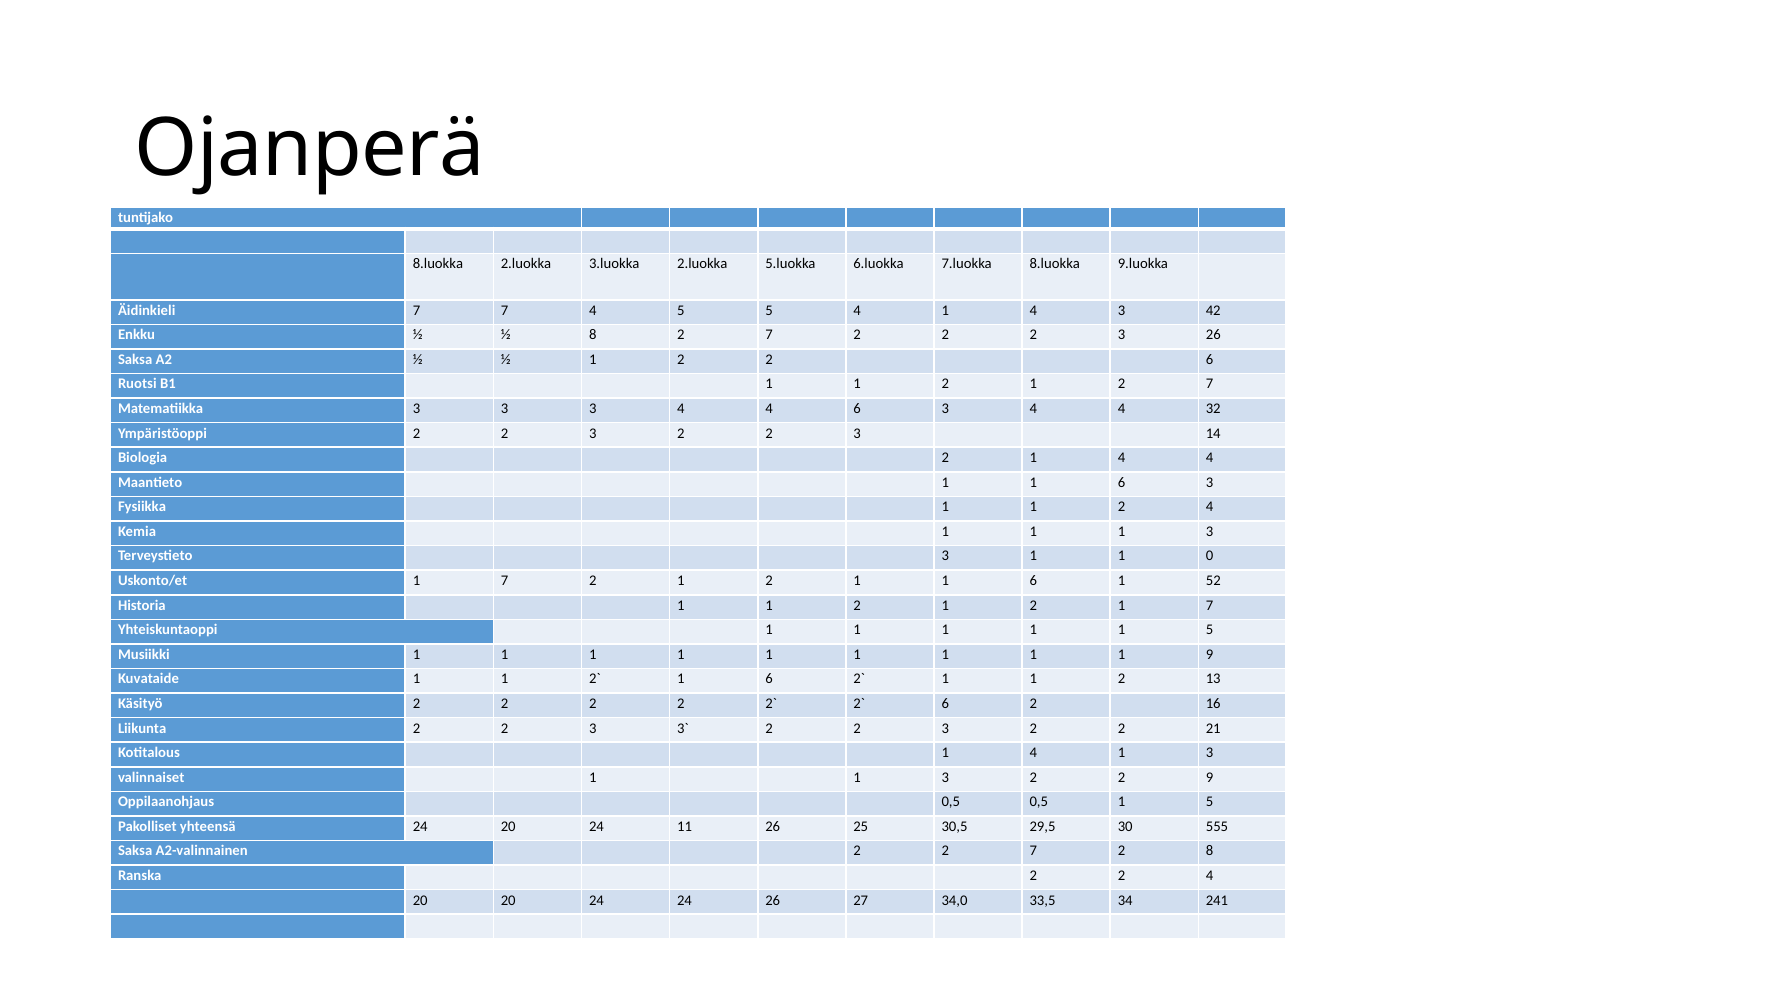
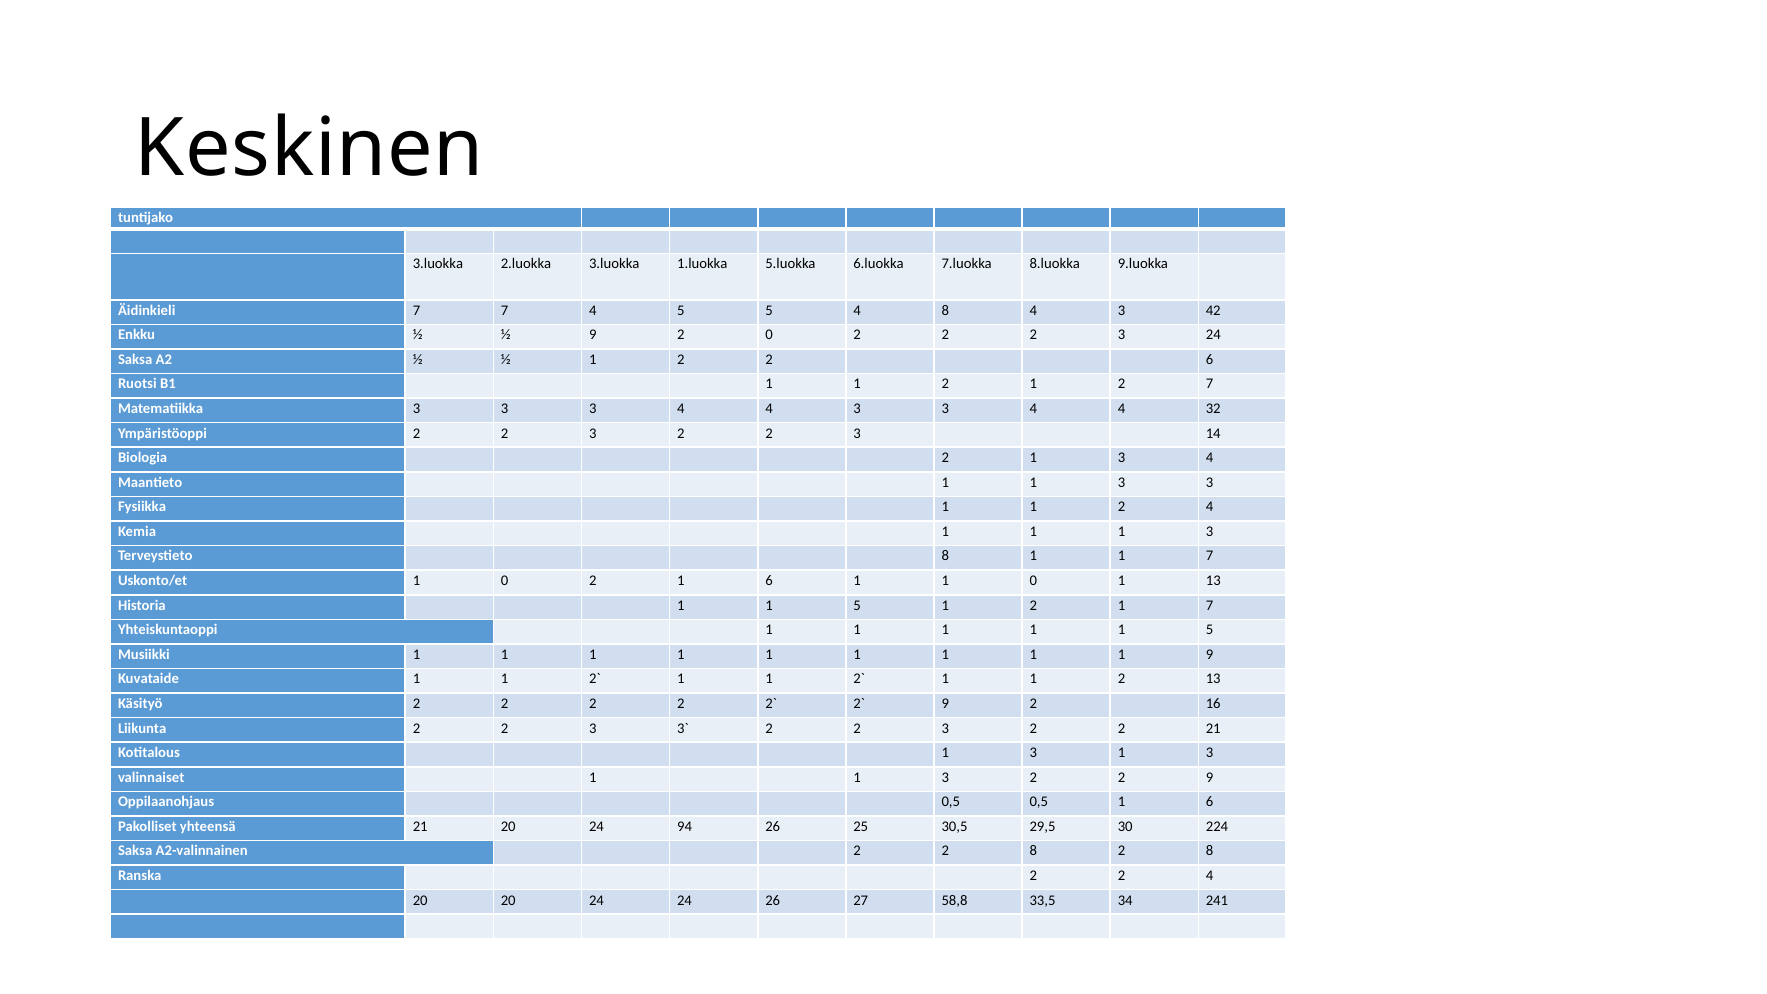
Ojanperä: Ojanperä -> Keskinen (309, 148)
8.luokka: 8.luokka -> 3.luokka (438, 264)
3.luokka 2.luokka: 2.luokka -> 1.luokka (702, 264)
5 4 1: 1 -> 8 (945, 310)
½ 8: 8 -> 9 (593, 335)
7: 7 -> 0 (769, 335)
3 26: 26 -> 24 (1213, 335)
4 4 6: 6 -> 3 (857, 409)
2 1 4: 4 -> 3 (1122, 458)
Maantieto 1 1 6: 6 -> 3 (1122, 482)
Terveystieto 3: 3 -> 8 (945, 556)
1 1 0: 0 -> 7 (1210, 556)
Uskonto/et 1 7: 7 -> 0 (505, 581)
2: 2 -> 6 (769, 581)
6: 6 -> 0 (1033, 581)
1 52: 52 -> 13 (1213, 581)
Historia 1 1 2: 2 -> 5 (857, 605)
6: 6 -> 1 (769, 679)
6: 6 -> 9 (945, 704)
Kotitalous 1 4: 4 -> 3 (1033, 753)
0,5 1 5: 5 -> 6 (1210, 802)
yhteensä 24: 24 -> 21 (420, 826)
11: 11 -> 94 (685, 826)
555: 555 -> 224 (1217, 826)
2 2 7: 7 -> 8 (1033, 851)
34,0: 34,0 -> 58,8 (955, 900)
